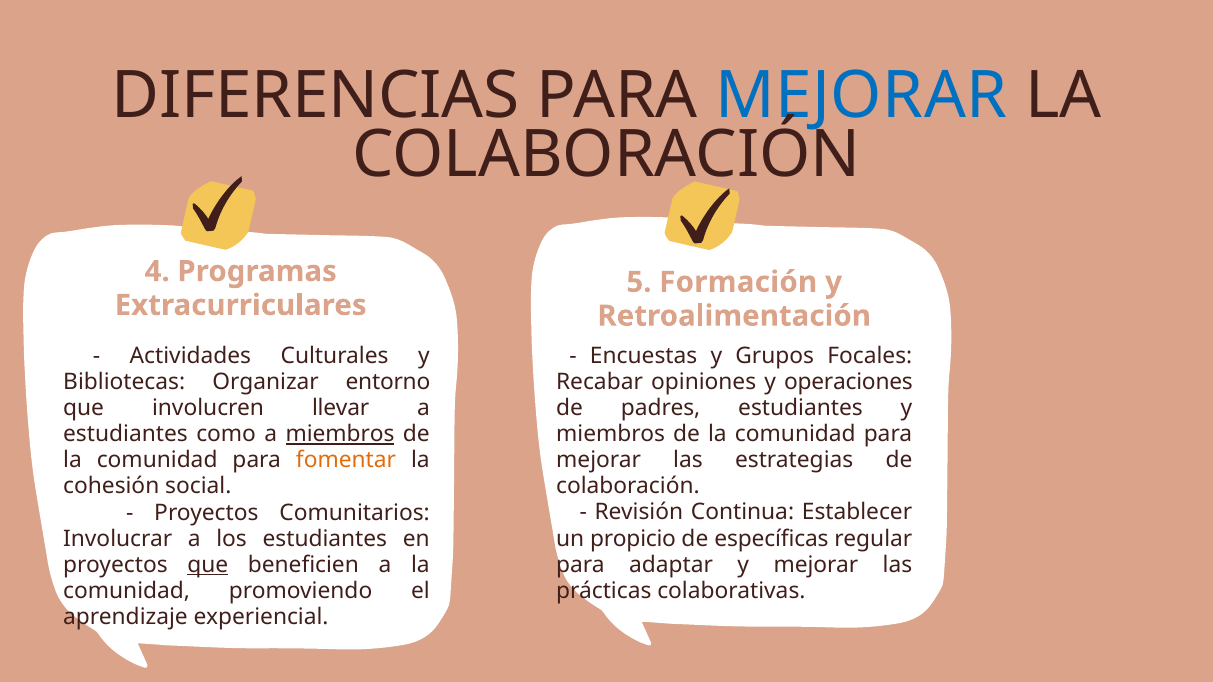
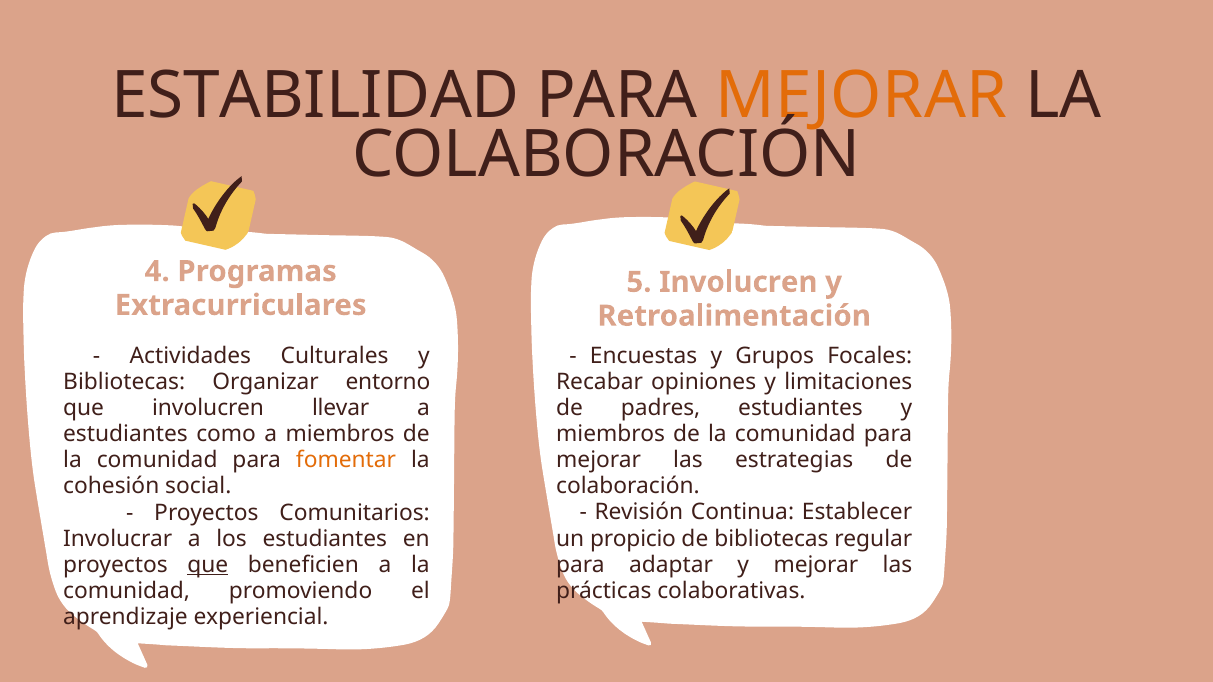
DIFERENCIAS: DIFERENCIAS -> ESTABILIDAD (316, 96)
MEJORAR colour: blue -> orange (861, 96)
5 Formación: Formación -> Involucren (738, 282)
operaciones: operaciones -> limitaciones (848, 382)
miembros underline: present -> none (340, 434)
de específicas: específicas -> bibliotecas (771, 539)
